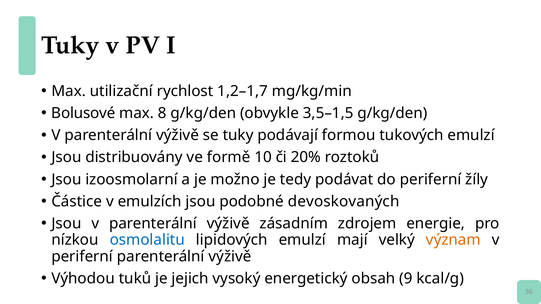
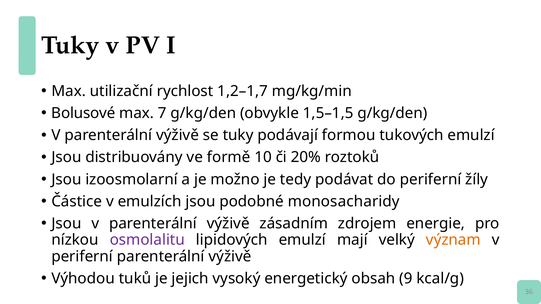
8: 8 -> 7 (162, 113)
3,5–1,5: 3,5–1,5 -> 1,5–1,5 (328, 113)
devoskovaných: devoskovaných -> monosacharidy (344, 202)
osmolalitu colour: blue -> purple (147, 240)
